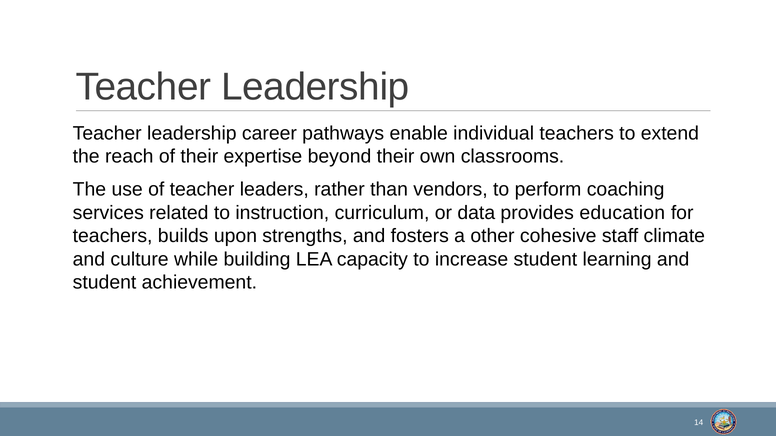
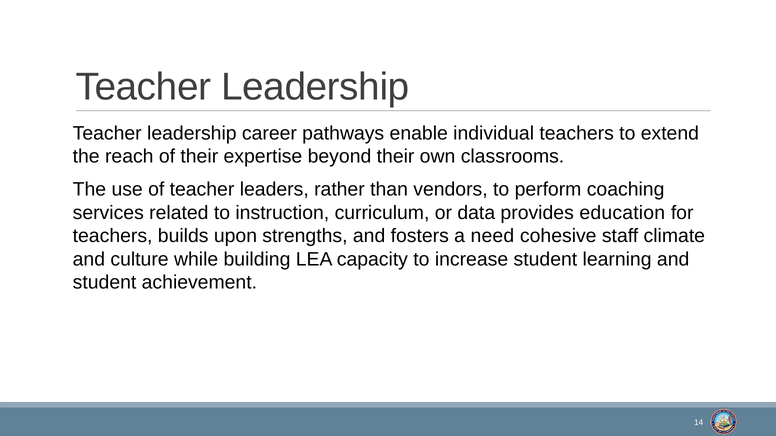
other: other -> need (492, 236)
